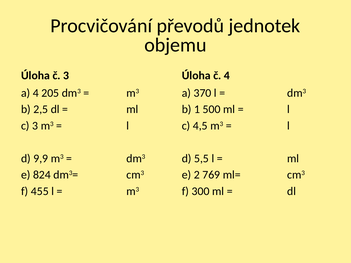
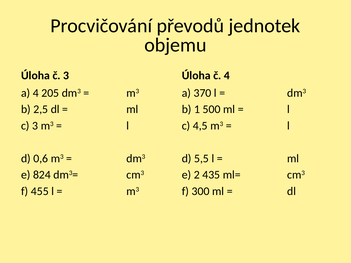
9,9: 9,9 -> 0,6 (41, 159)
769: 769 -> 435 (211, 175)
